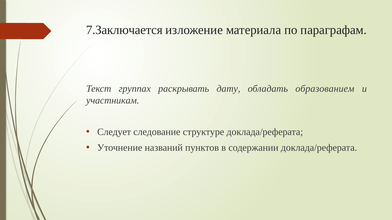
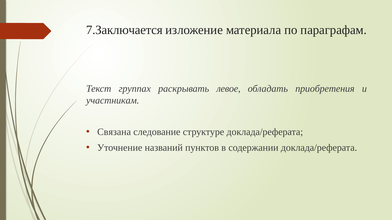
дату: дату -> левое (229, 89)
образованием: образованием -> приобретения (325, 89)
Следует: Следует -> Связана (114, 132)
